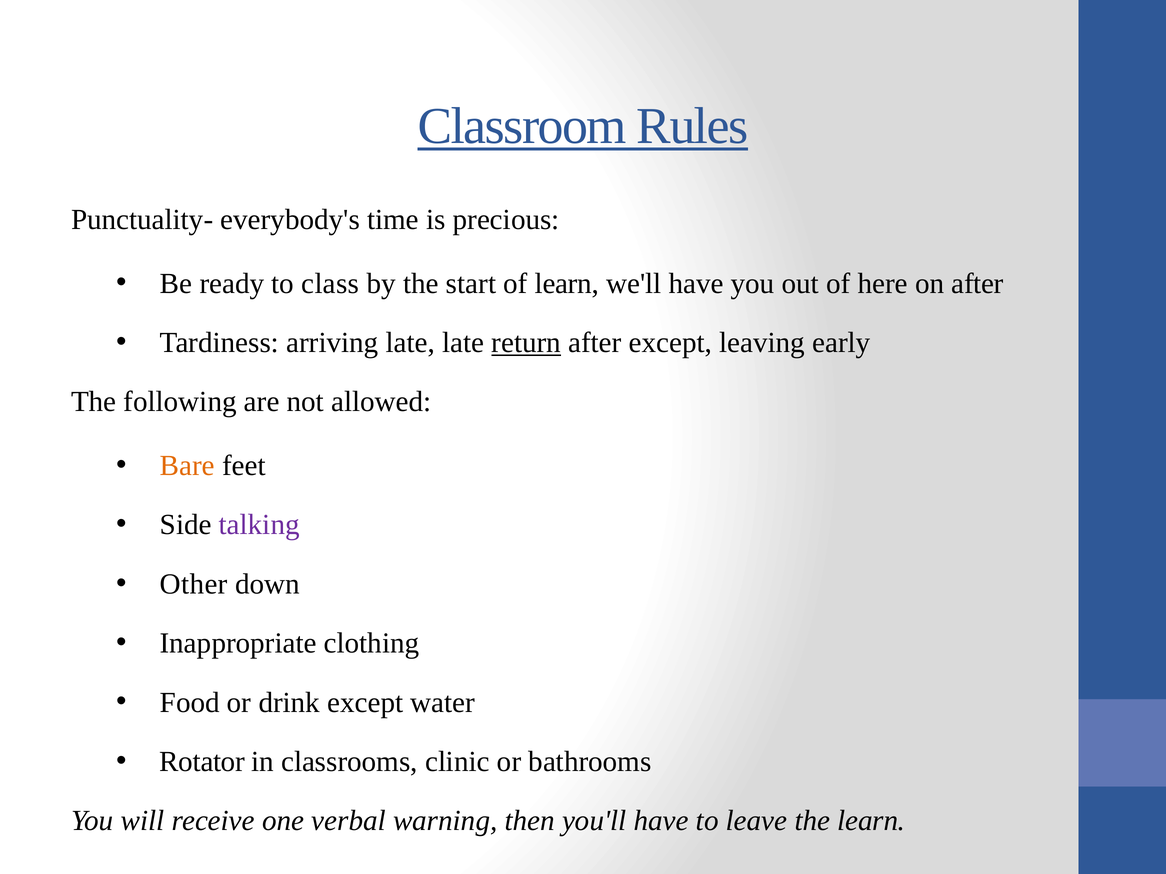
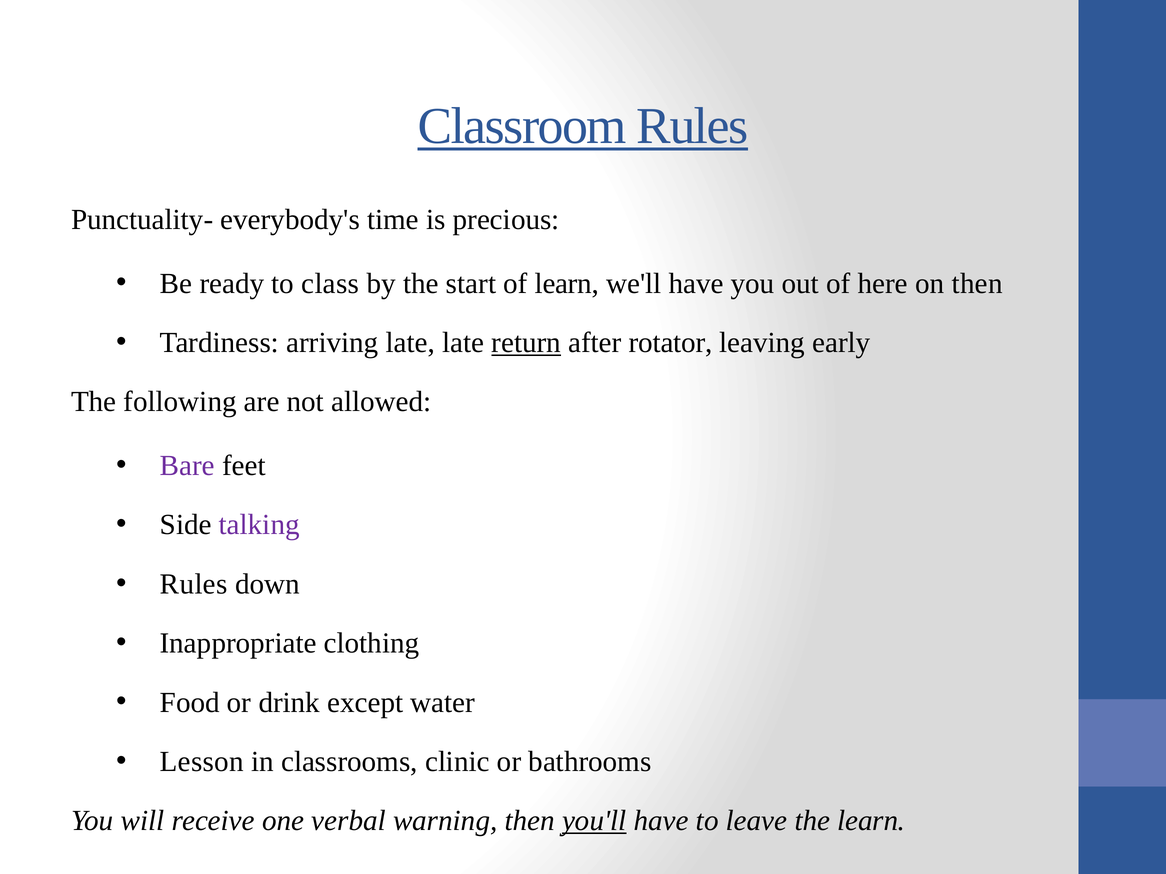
on after: after -> then (977, 284)
after except: except -> rotator (671, 343)
Bare colour: orange -> purple (187, 466)
Other: Other -> Rules (194, 584)
Rotator: Rotator -> Lesson (202, 762)
you'll underline: none -> present (594, 821)
